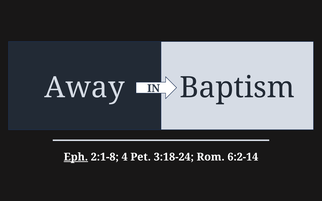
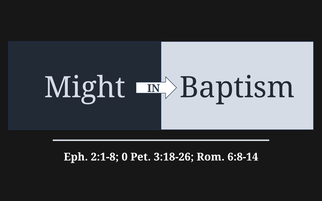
Away: Away -> Might (85, 88)
Eph underline: present -> none (76, 157)
4: 4 -> 0 (125, 157)
3:18-24: 3:18-24 -> 3:18-26 (174, 157)
6:2-14: 6:2-14 -> 6:8-14 (243, 157)
